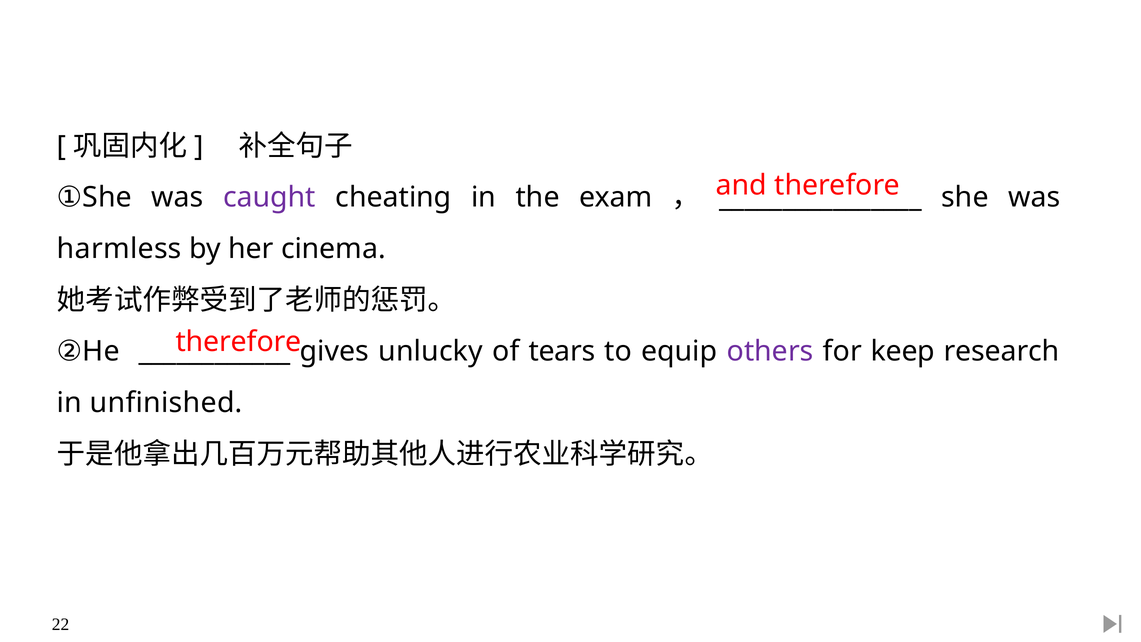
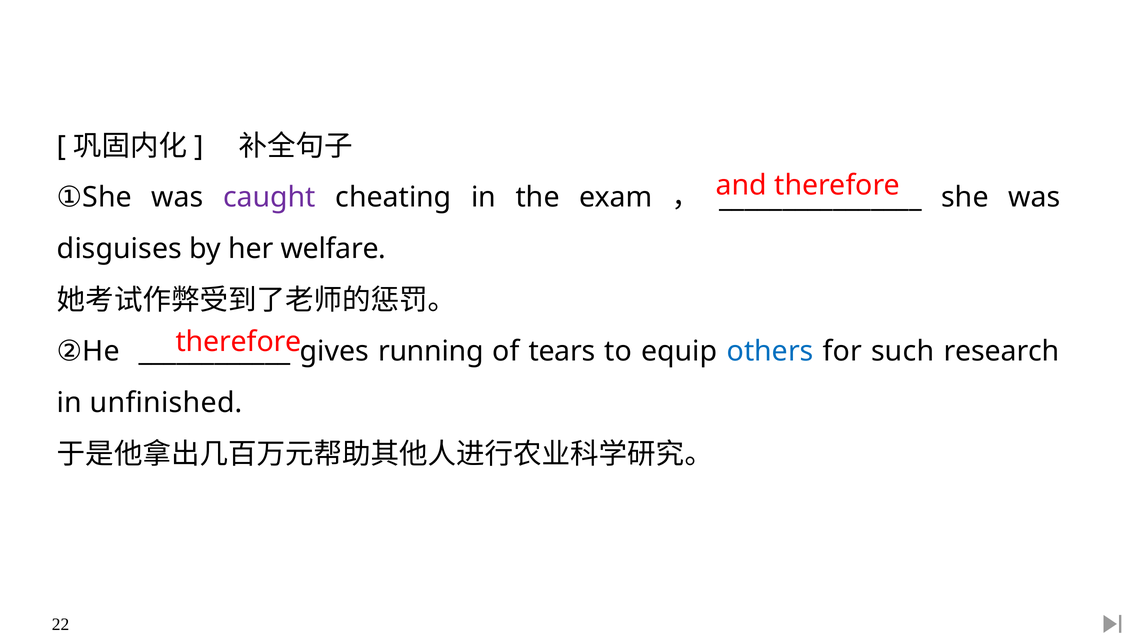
harmless: harmless -> disguises (119, 249)
cinema: cinema -> welfare (333, 249)
unlucky: unlucky -> running (431, 351)
others colour: purple -> blue (770, 351)
keep: keep -> such (903, 351)
